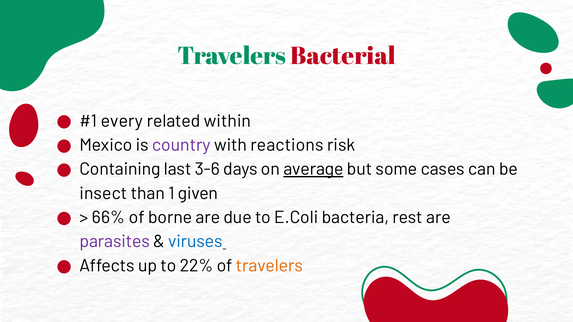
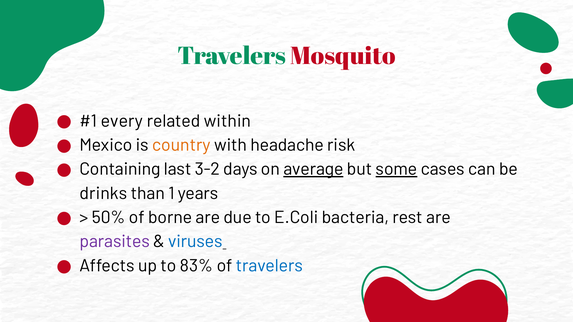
Bacterial: Bacterial -> Mosquito (343, 56)
country colour: purple -> orange (181, 145)
reactions: reactions -> headache (287, 145)
3-6: 3-6 -> 3-2 (207, 169)
some underline: none -> present (396, 169)
insect: insect -> drinks (103, 193)
given: given -> years (198, 193)
66%: 66% -> 50% (109, 218)
22%: 22% -> 83% (196, 266)
travelers colour: orange -> blue (269, 266)
